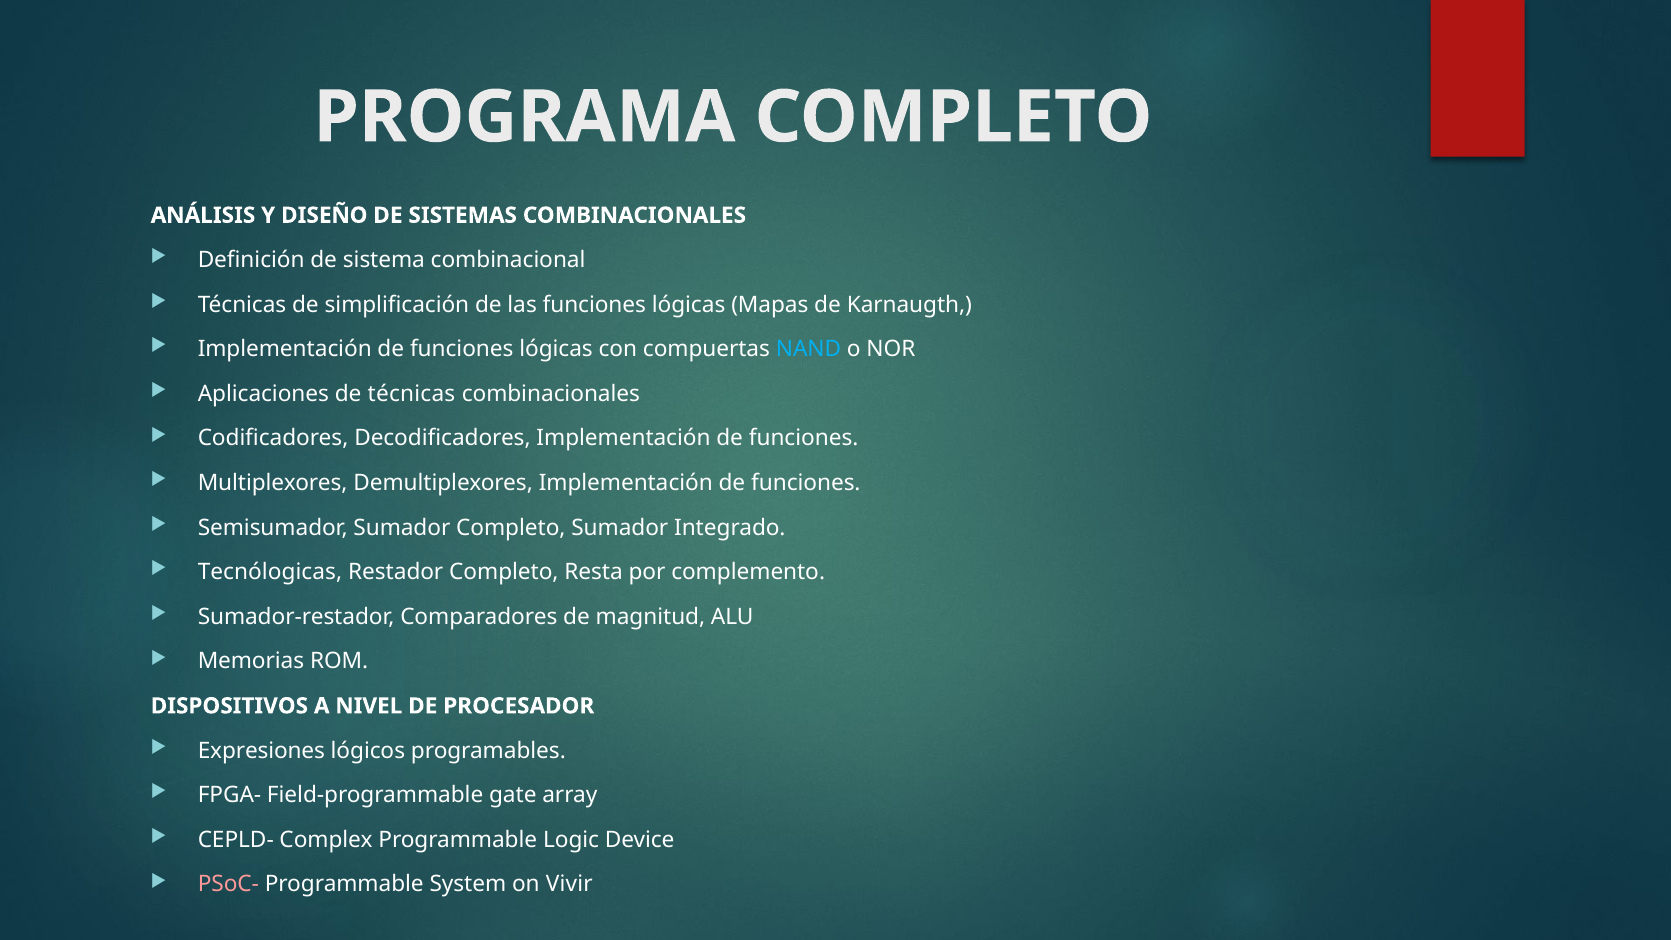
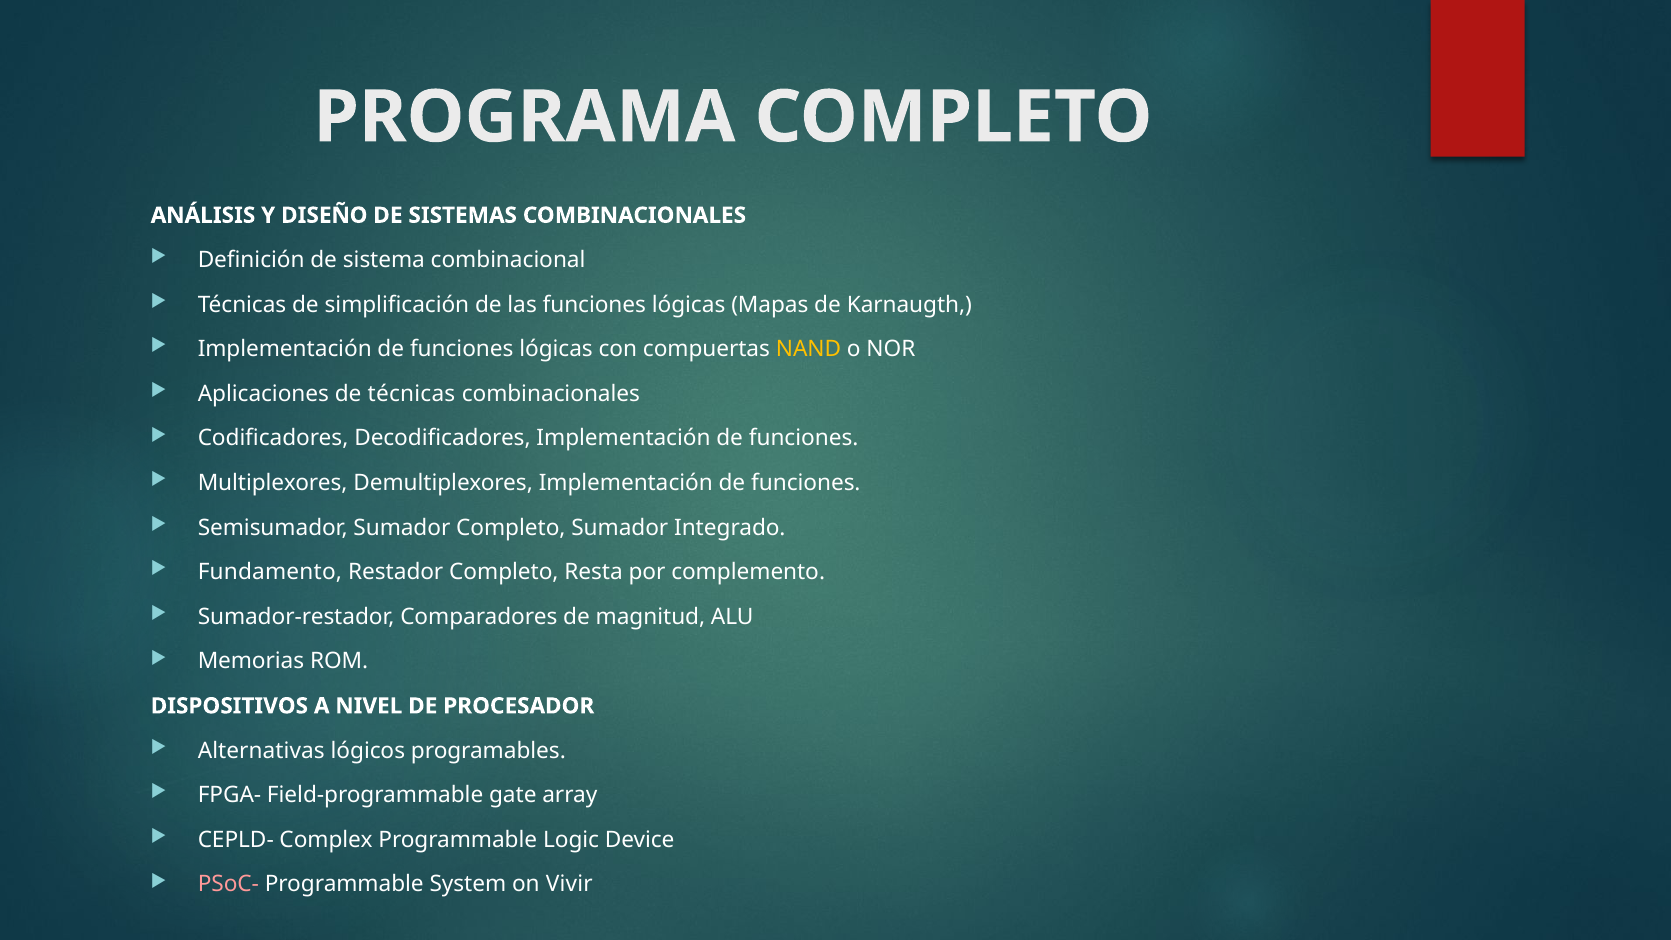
NAND colour: light blue -> yellow (809, 349)
Tecnólogicas: Tecnólogicas -> Fundamento (270, 572)
Expresiones: Expresiones -> Alternativas (261, 751)
